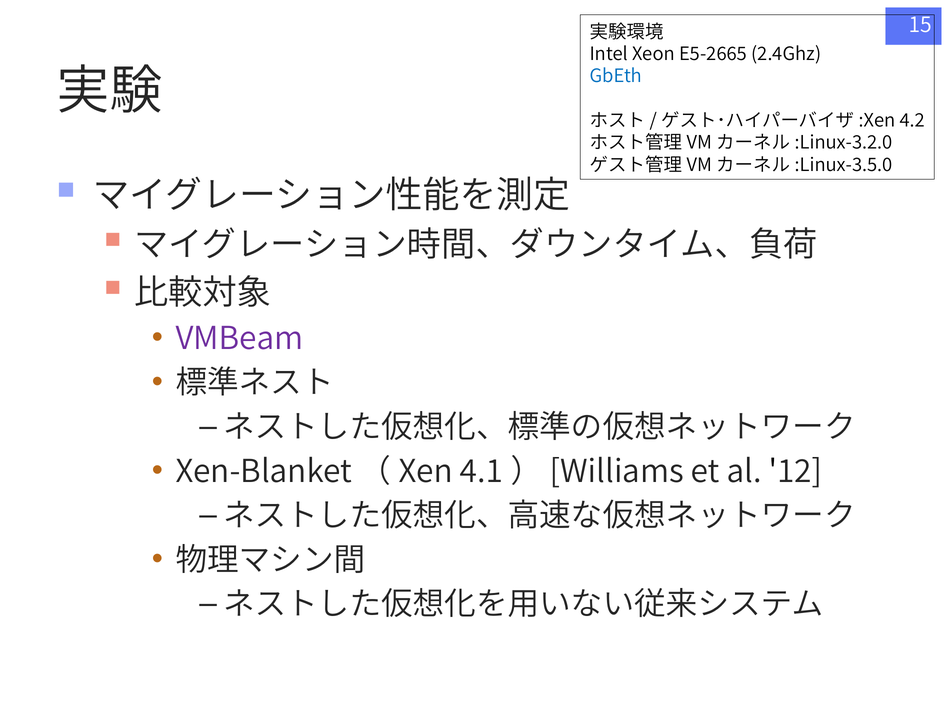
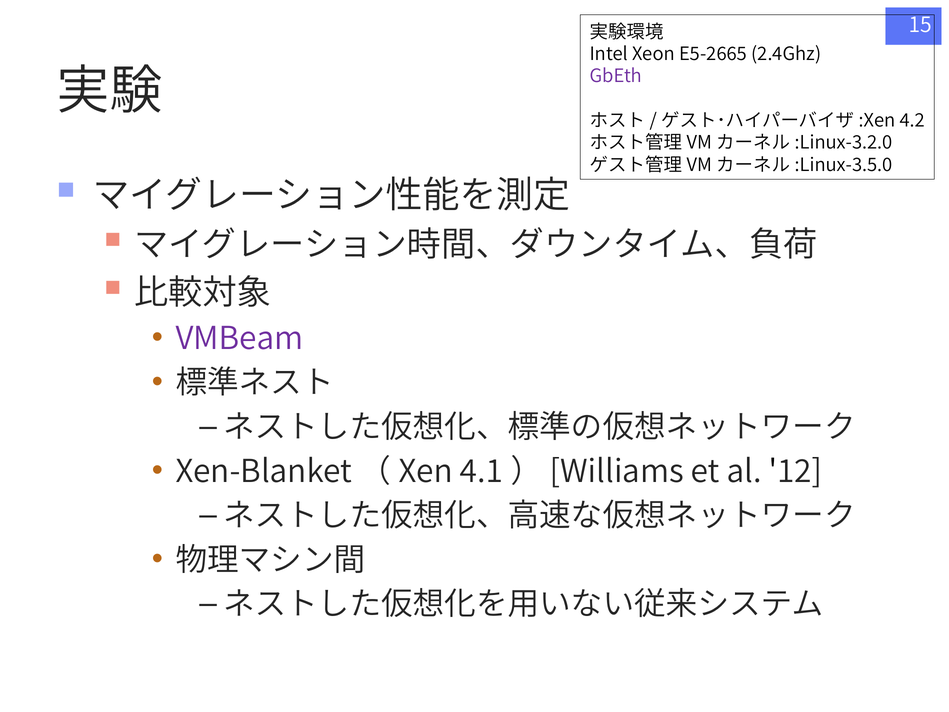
GbEth colour: blue -> purple (616, 76)
